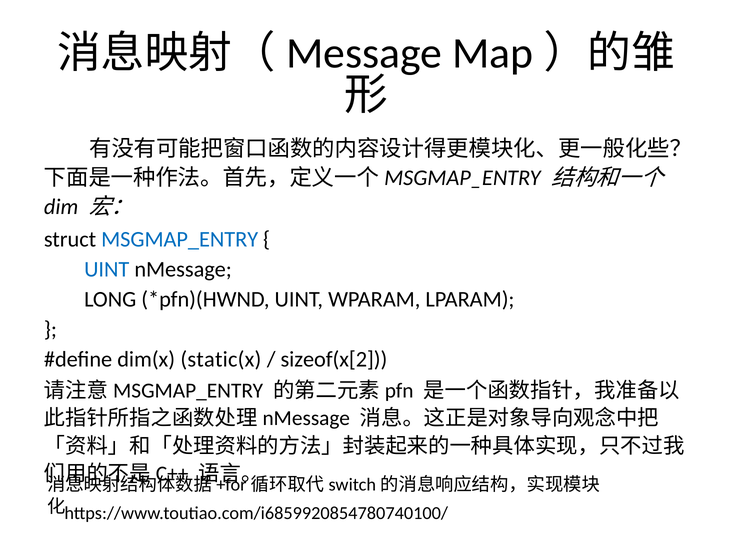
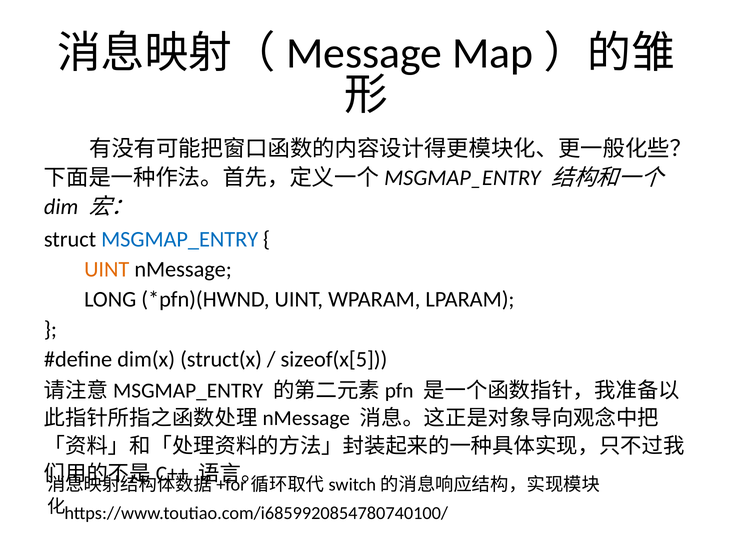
UINT colour: blue -> orange (107, 269)
static(x: static(x -> struct(x (221, 359)
sizeof(x[2: sizeof(x[2 -> sizeof(x[5 (334, 359)
